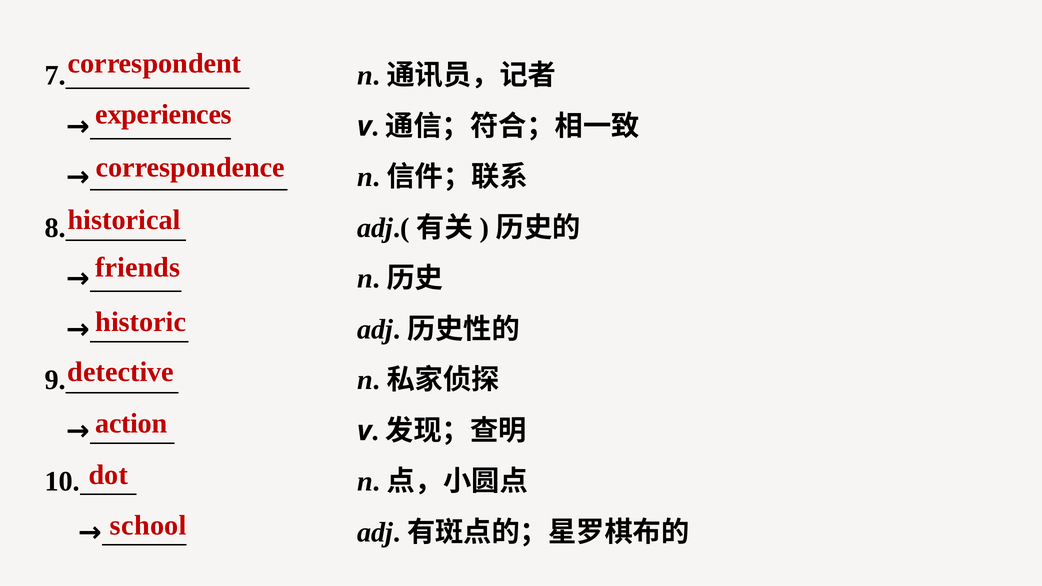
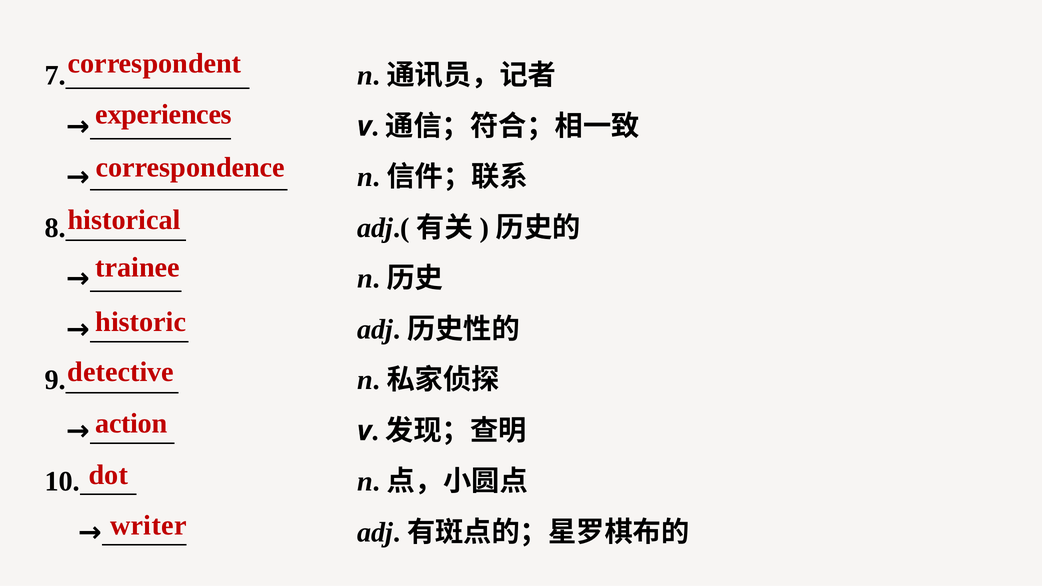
friends: friends -> trainee (138, 267)
school: school -> writer (148, 526)
